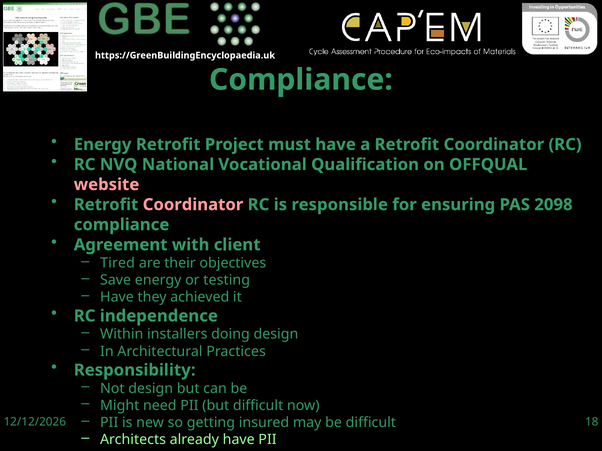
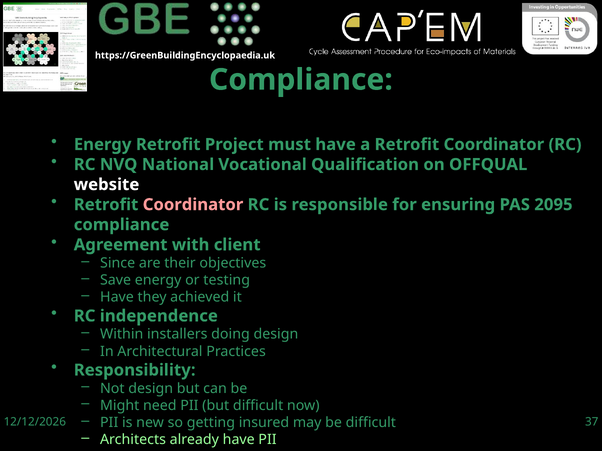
website colour: pink -> white (107, 185)
2098: 2098 -> 2095 (553, 205)
Tired: Tired -> Since (118, 263)
18: 18 -> 37 (592, 422)
